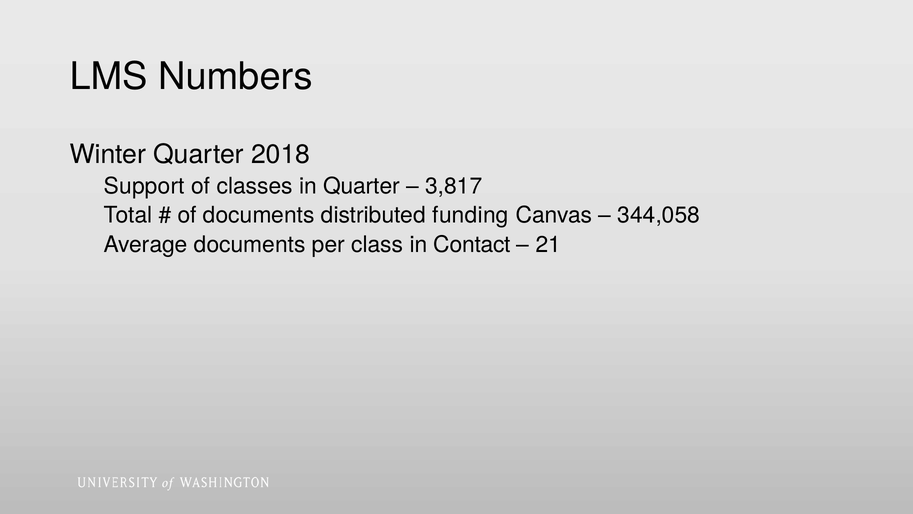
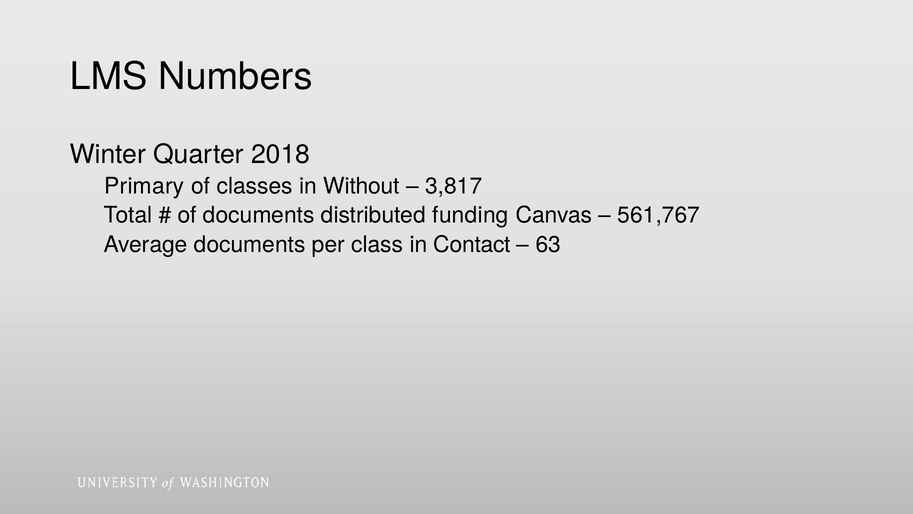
Support: Support -> Primary (144, 186)
in Quarter: Quarter -> Without (361, 186)
344,058: 344,058 -> 561,767 (659, 215)
21: 21 -> 63 (548, 245)
